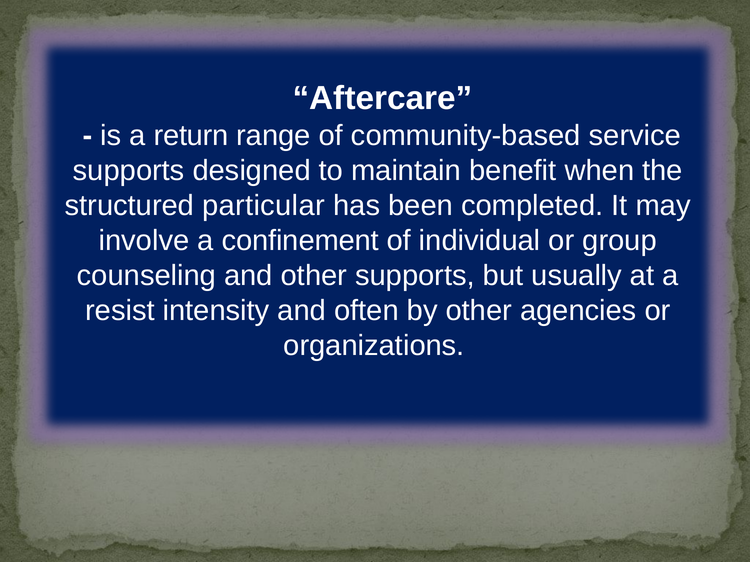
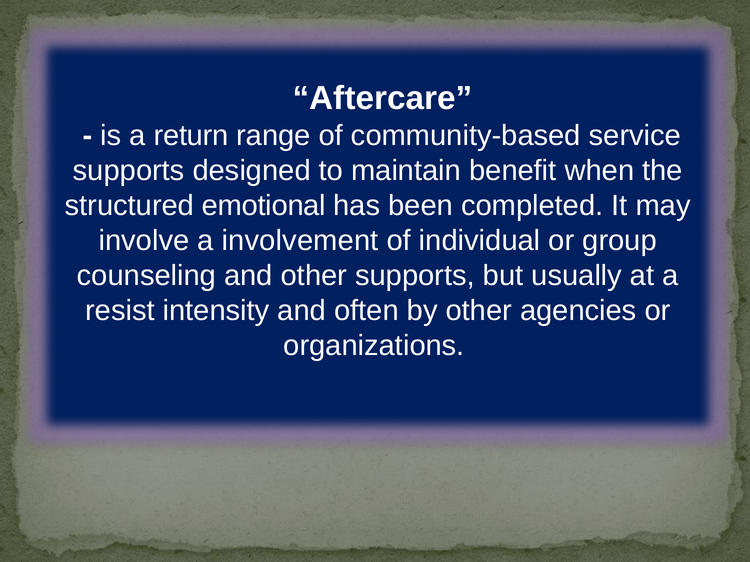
particular: particular -> emotional (264, 206)
confinement: confinement -> involvement (300, 241)
